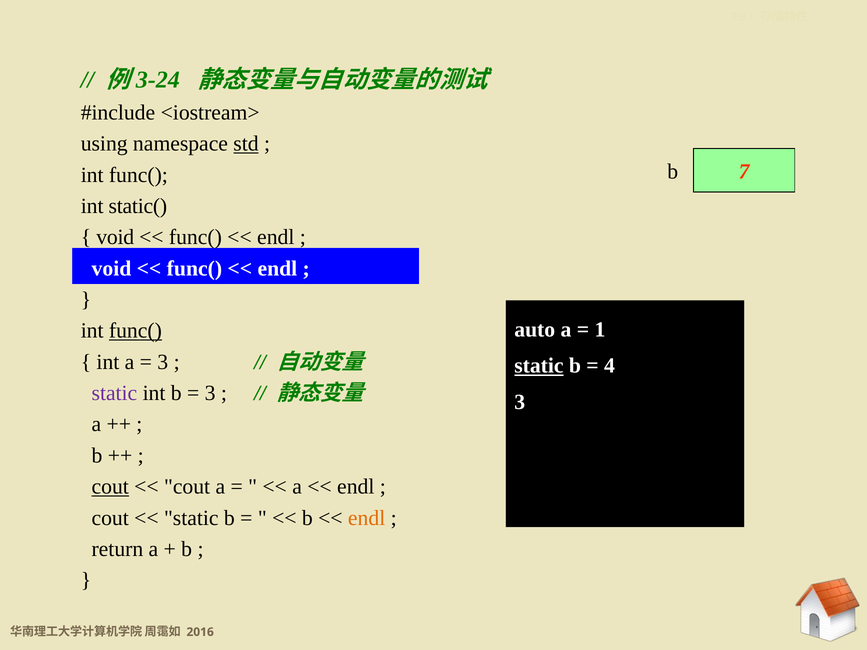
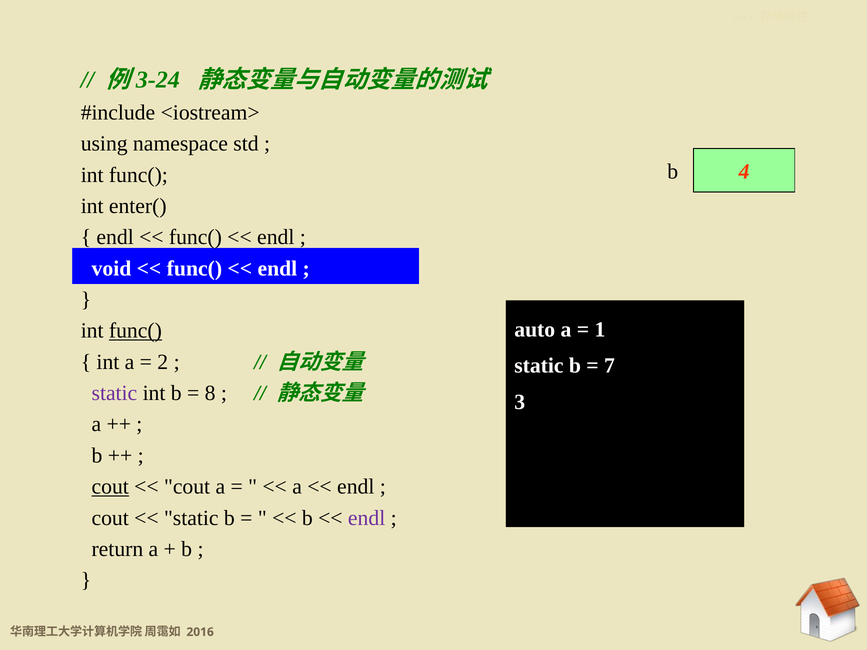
std underline: present -> none (246, 144)
7: 7 -> 4 (744, 172)
static(: static( -> enter( (138, 206)
void: void -> endl (115, 237)
3: 3 -> 2 (163, 362)
static underline: present -> none (539, 366)
4: 4 -> 7 (609, 366)
3: 3 -> 8 (210, 393)
endl colour: orange -> purple (367, 518)
